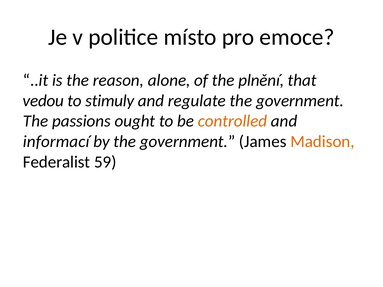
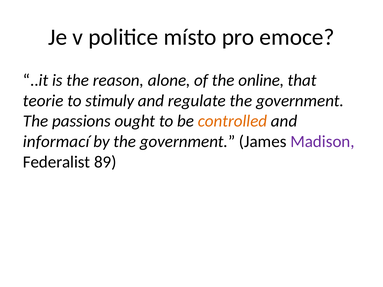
plnění: plnění -> online (261, 80)
vedou: vedou -> teorie (43, 101)
Madison colour: orange -> purple (322, 142)
59: 59 -> 89 (105, 162)
